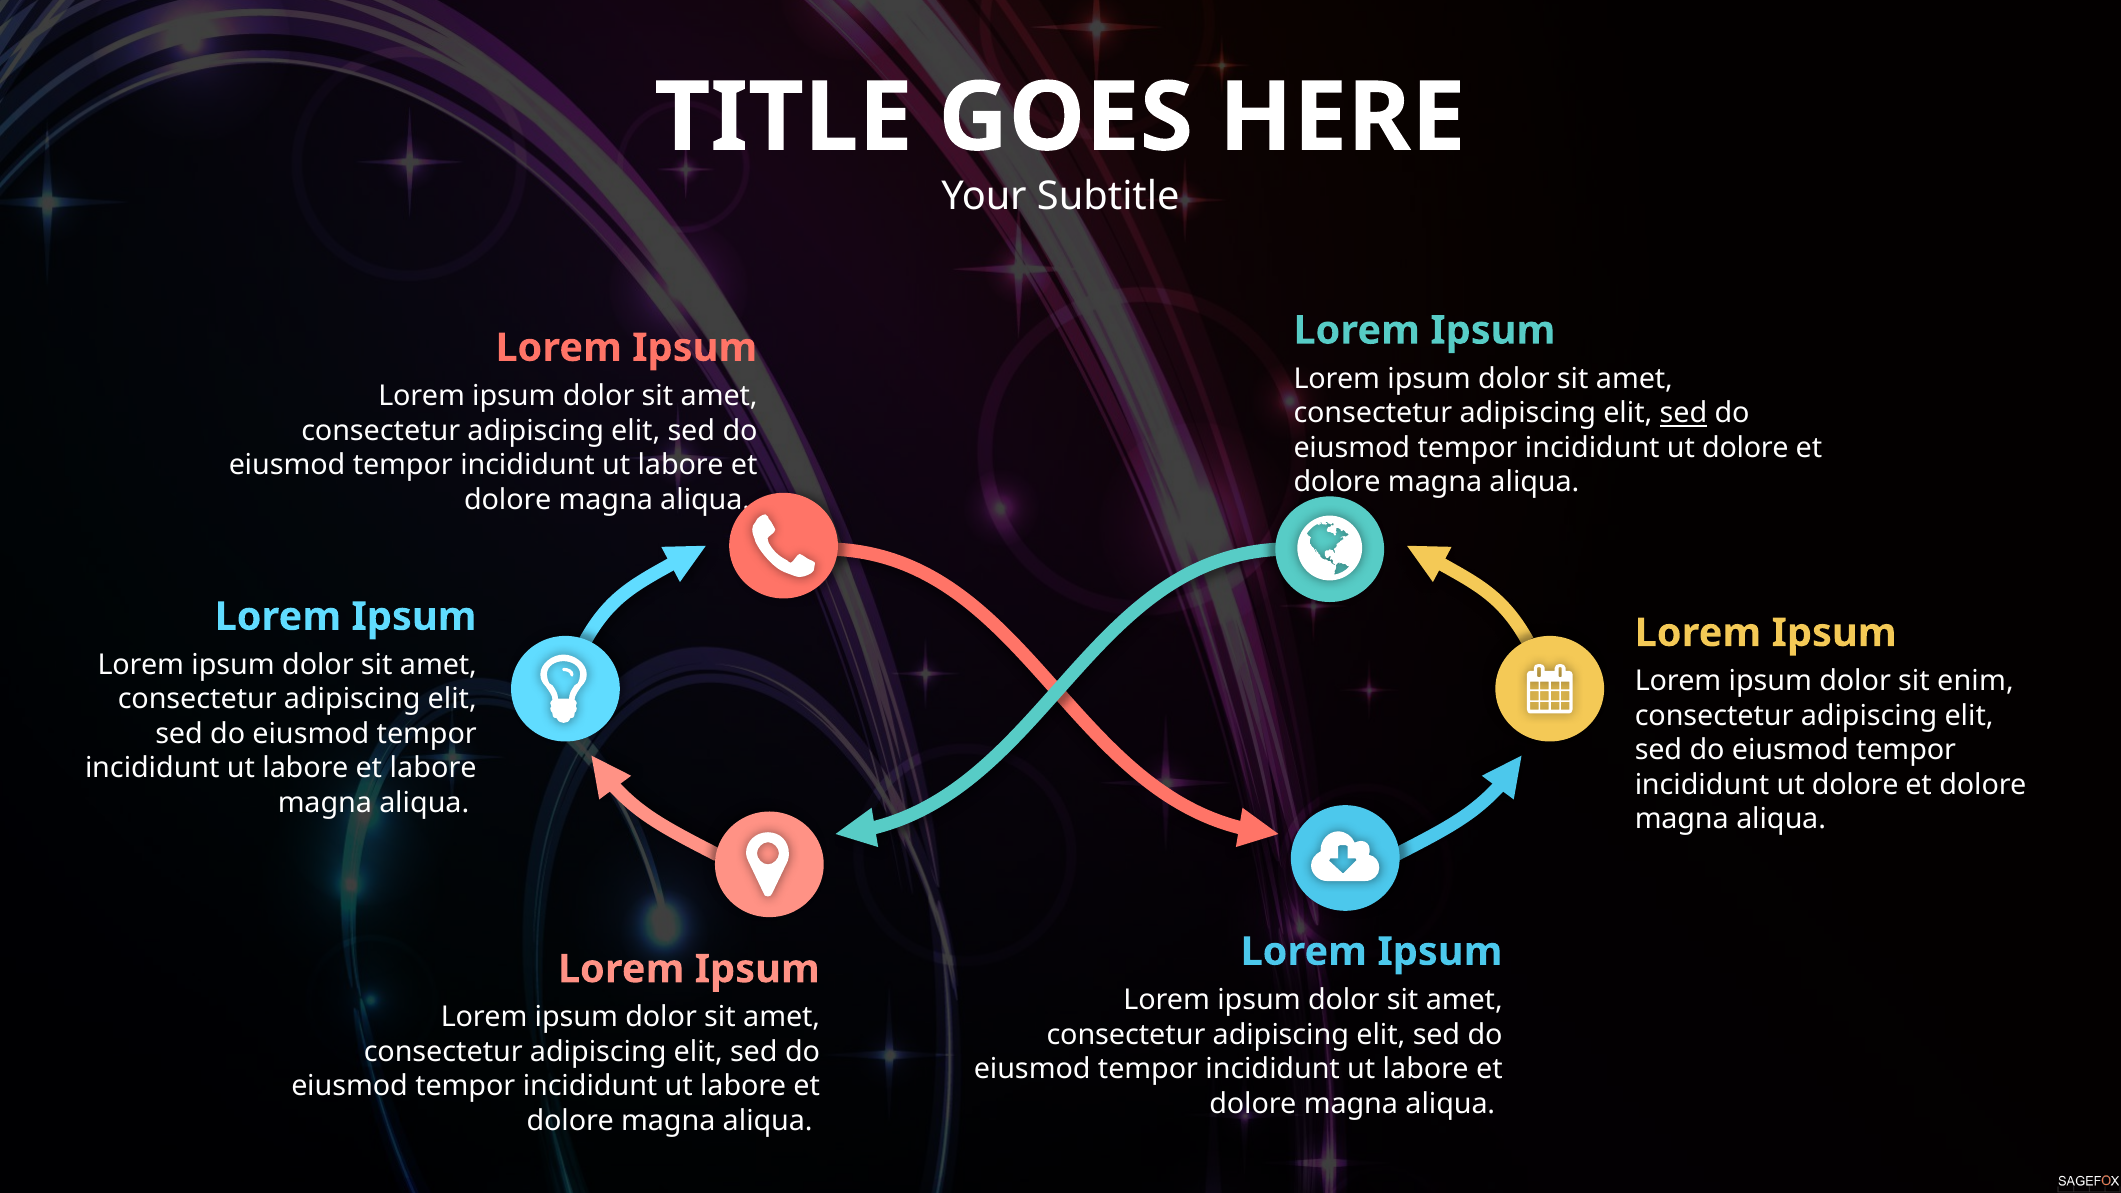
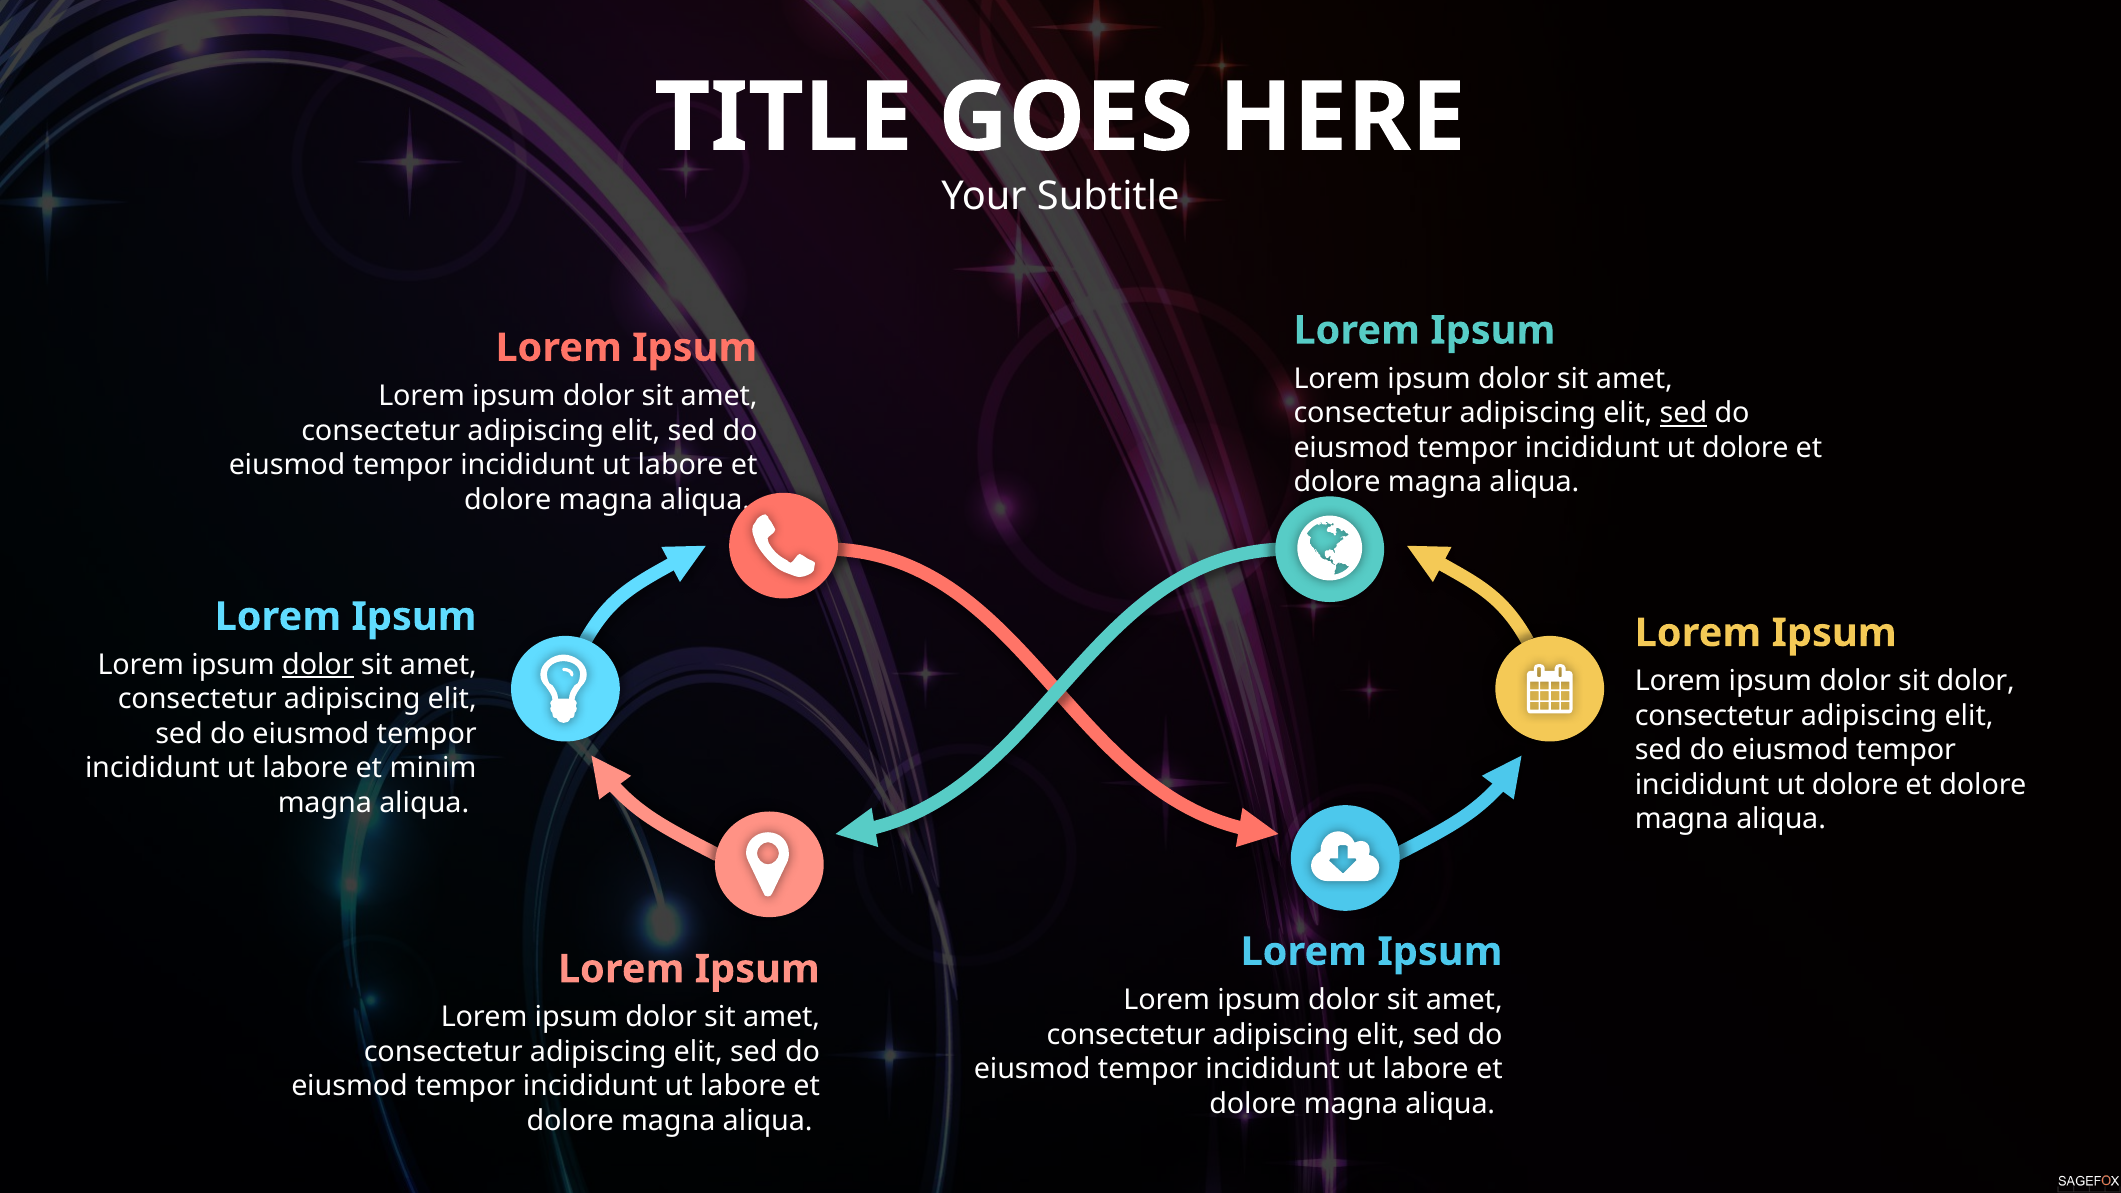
dolor underline: none -> present (318, 665)
sit enim: enim -> dolor (1976, 681)
et labore: labore -> minim (433, 769)
